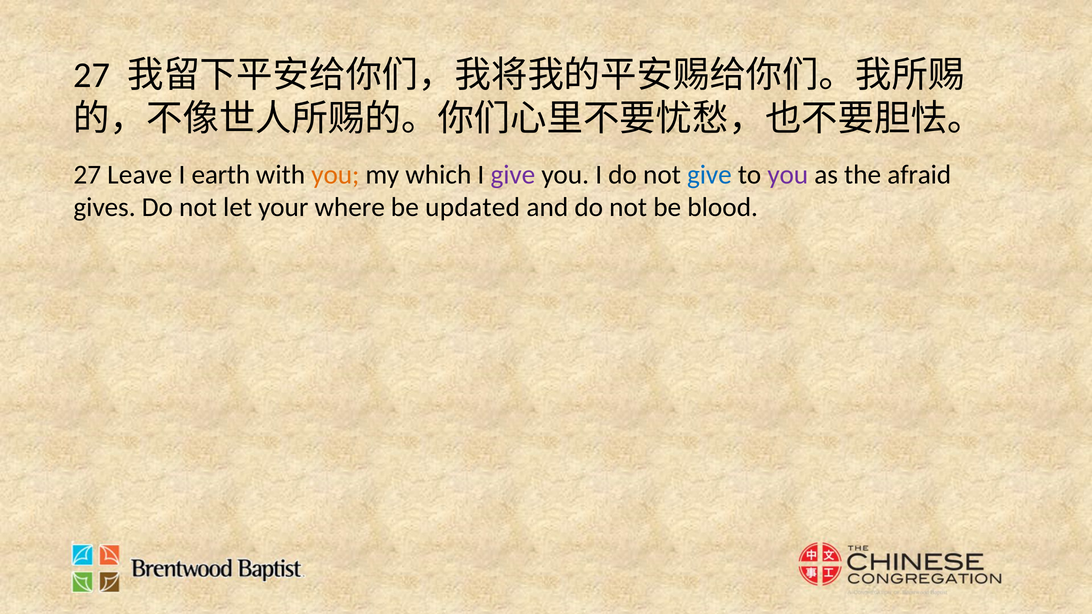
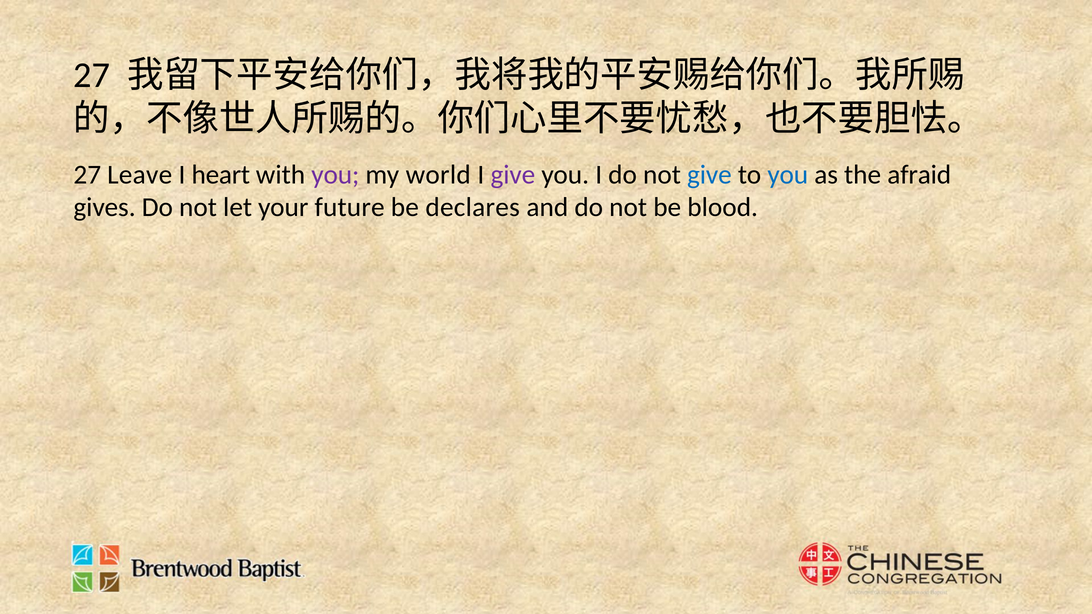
earth: earth -> heart (221, 175)
you colour: orange -> purple (335, 175)
which: which -> world (438, 175)
you colour: purple -> blue (788, 175)
where: where -> future (350, 208)
updated: updated -> declares (473, 208)
